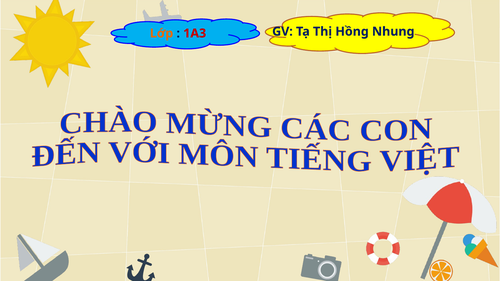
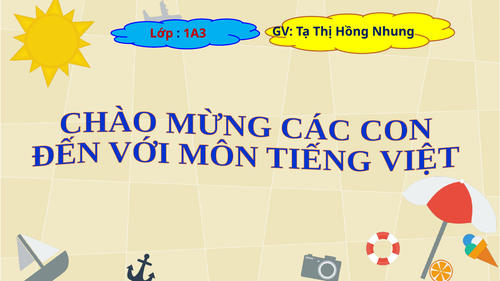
Lớp colour: orange -> red (162, 33)
